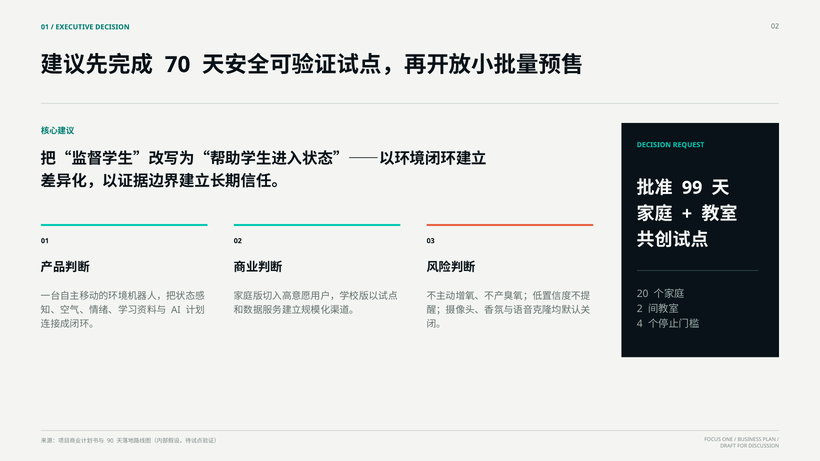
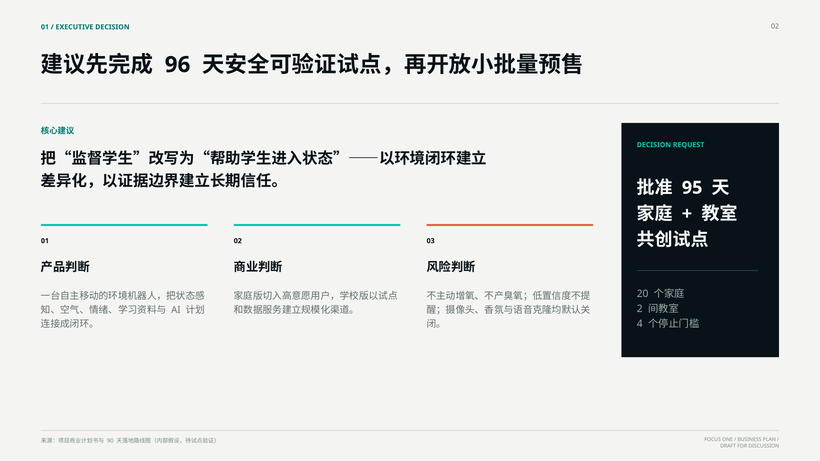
70: 70 -> 96 (178, 65)
99: 99 -> 95 (692, 188)
